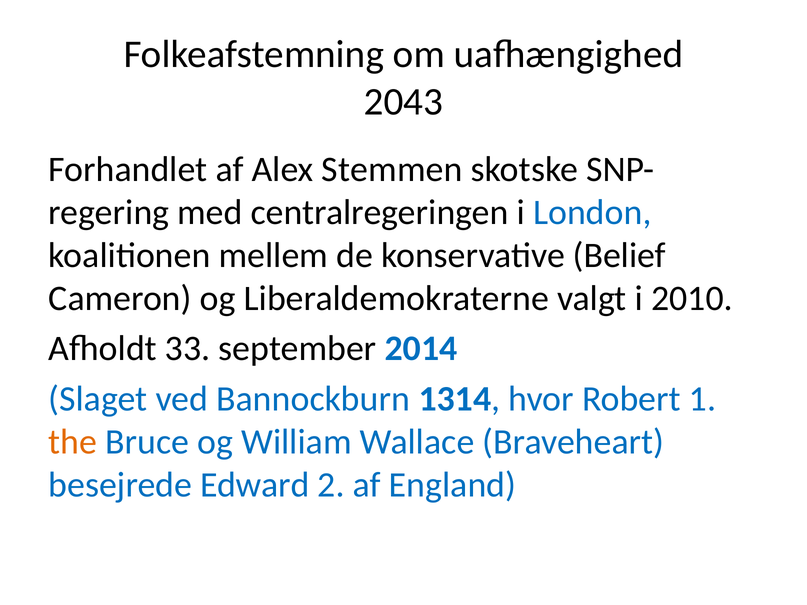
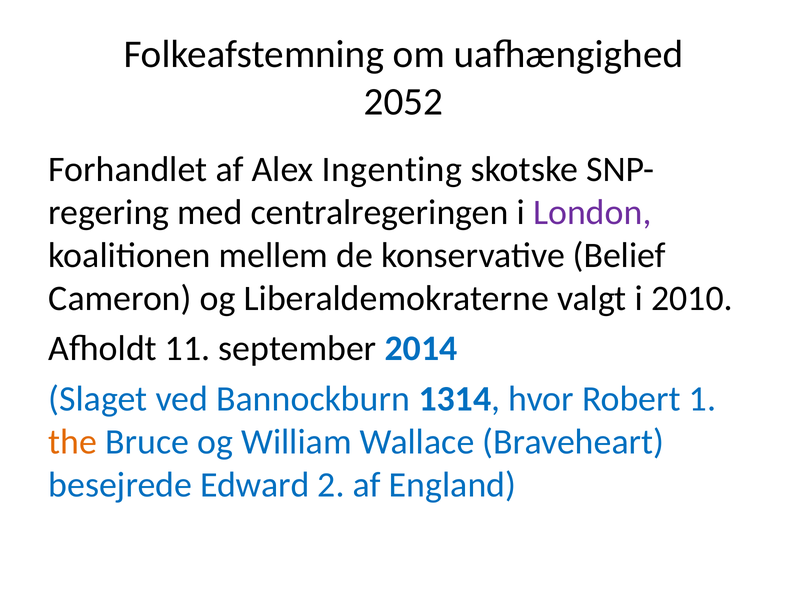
2043: 2043 -> 2052 (403, 102)
Stemmen: Stemmen -> Ingenting (392, 169)
London colour: blue -> purple (592, 212)
33: 33 -> 11 (188, 349)
